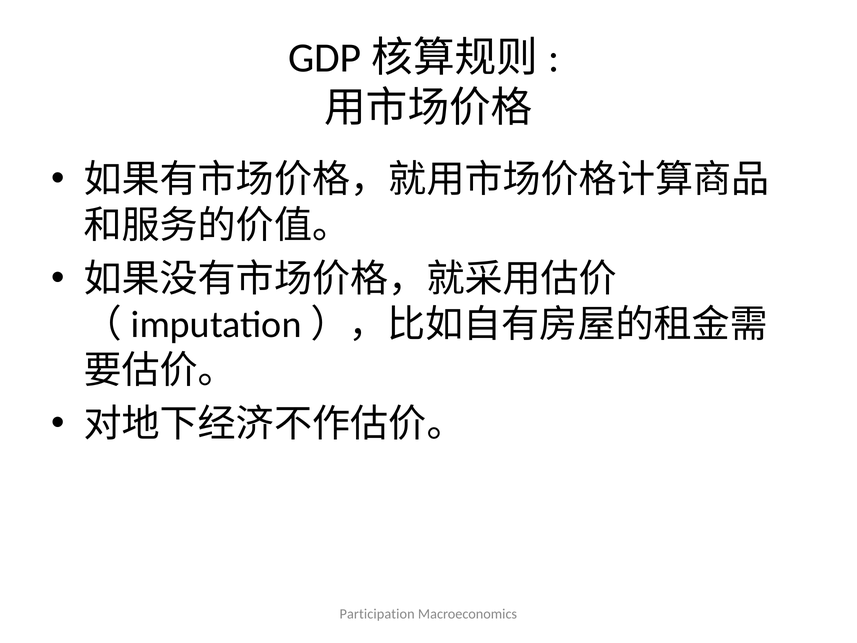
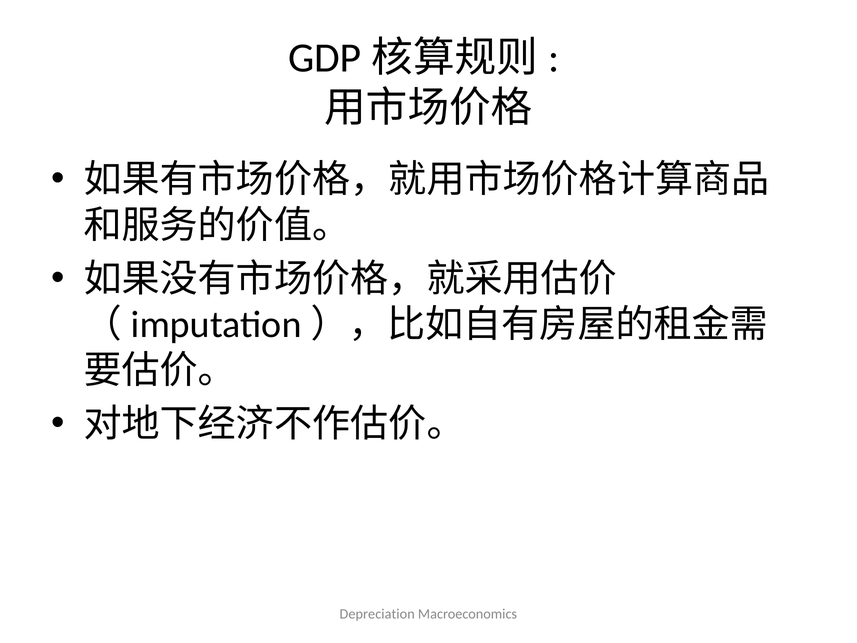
Participation: Participation -> Depreciation (377, 614)
